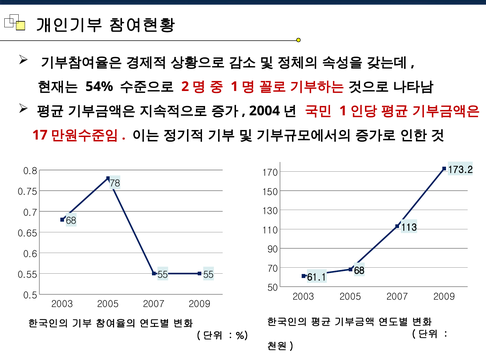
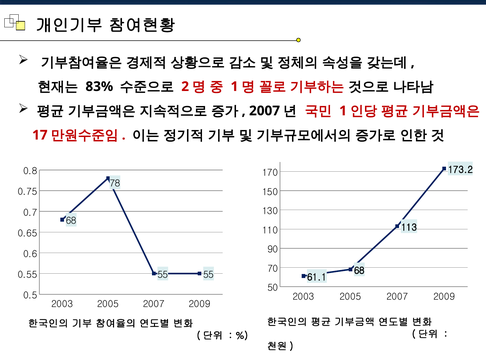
54%: 54% -> 83% (99, 87)
2004: 2004 -> 2007 (265, 111)
